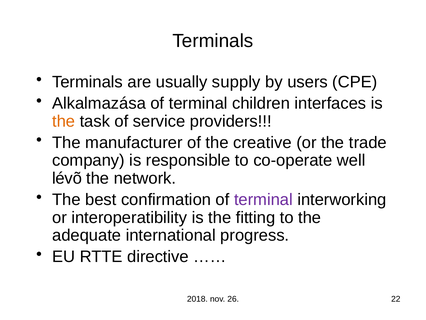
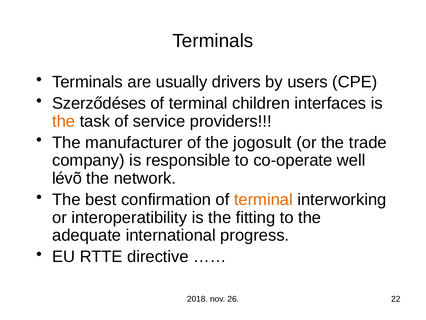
supply: supply -> drivers (236, 82)
Alkalmazása: Alkalmazása -> Szerződéses (99, 103)
creative: creative -> jogosult (262, 142)
terminal colour: purple -> orange (263, 199)
